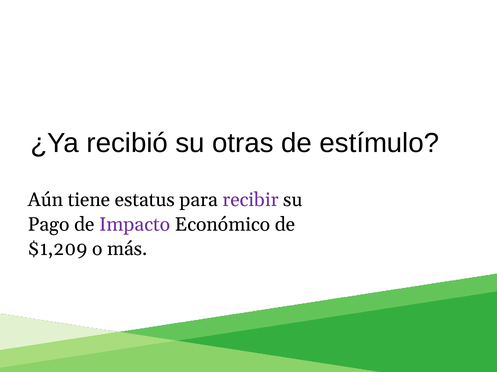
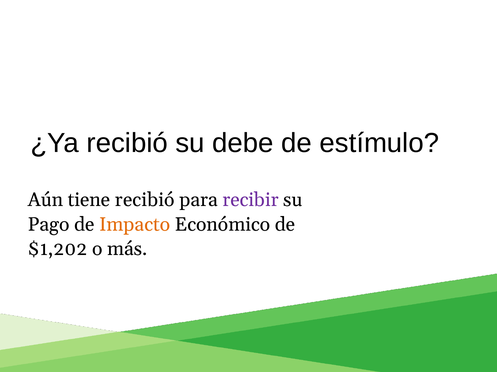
otras: otras -> debe (243, 143)
tiene estatus: estatus -> recibió (145, 200)
Impacto colour: purple -> orange (135, 225)
$1,209: $1,209 -> $1,202 (58, 249)
